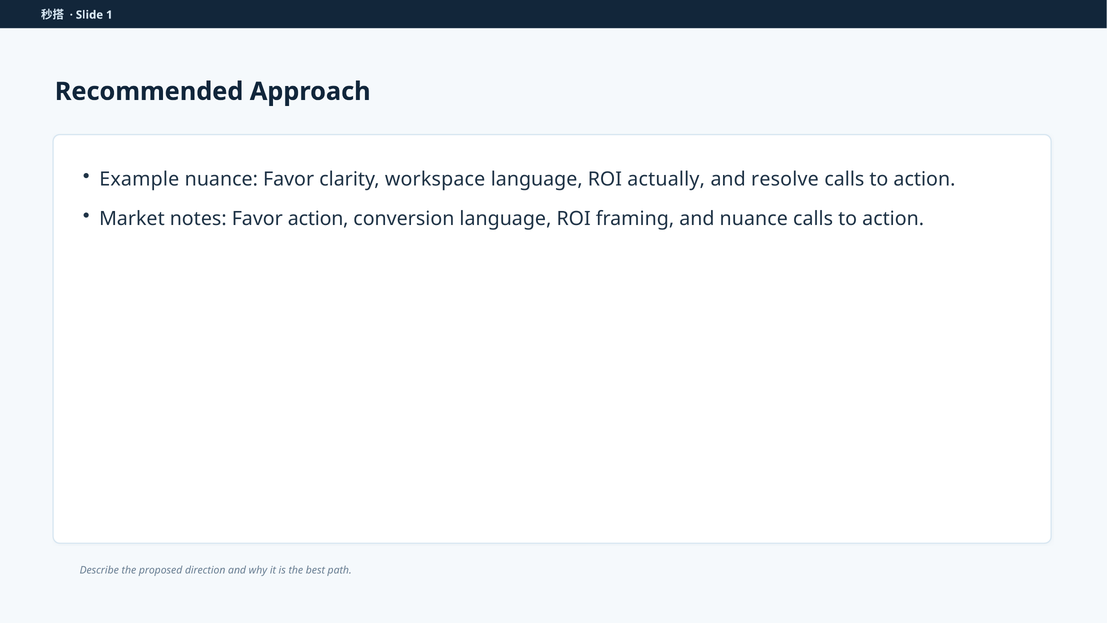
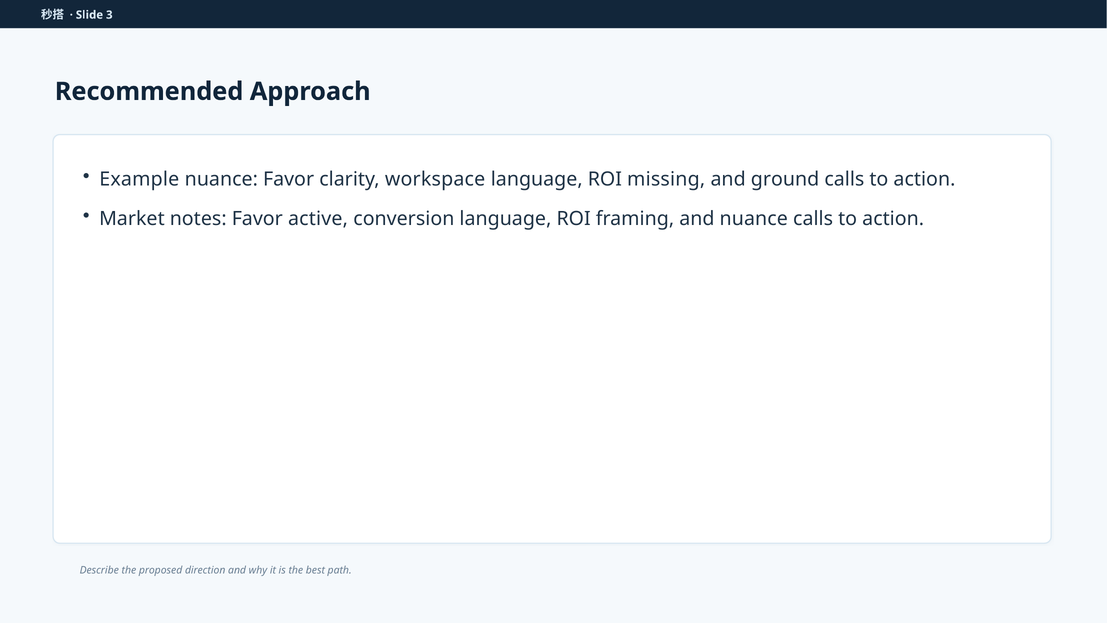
1: 1 -> 3 (109, 15)
actually: actually -> missing (666, 179)
resolve: resolve -> ground (785, 179)
Favor action: action -> active (318, 219)
